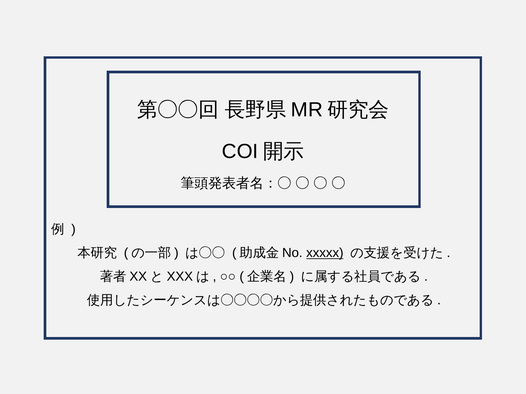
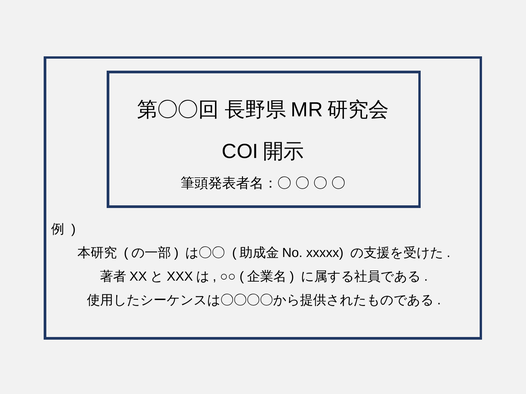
xxxxx underline: present -> none (325, 253)
